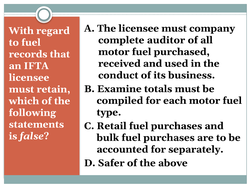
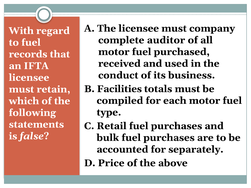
Examine: Examine -> Facilities (119, 89)
Safer: Safer -> Price (111, 163)
